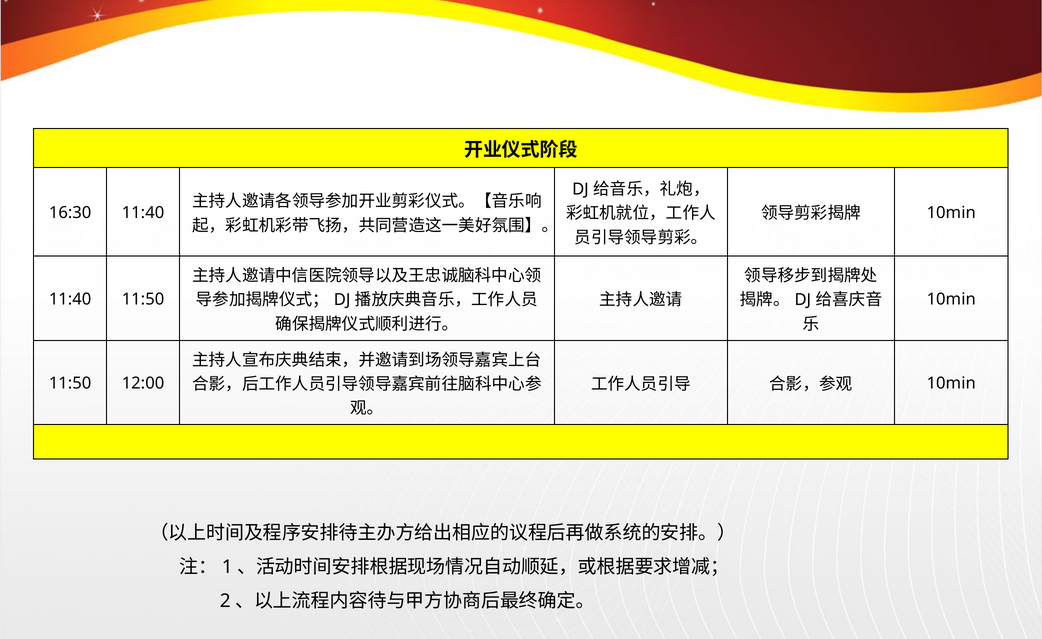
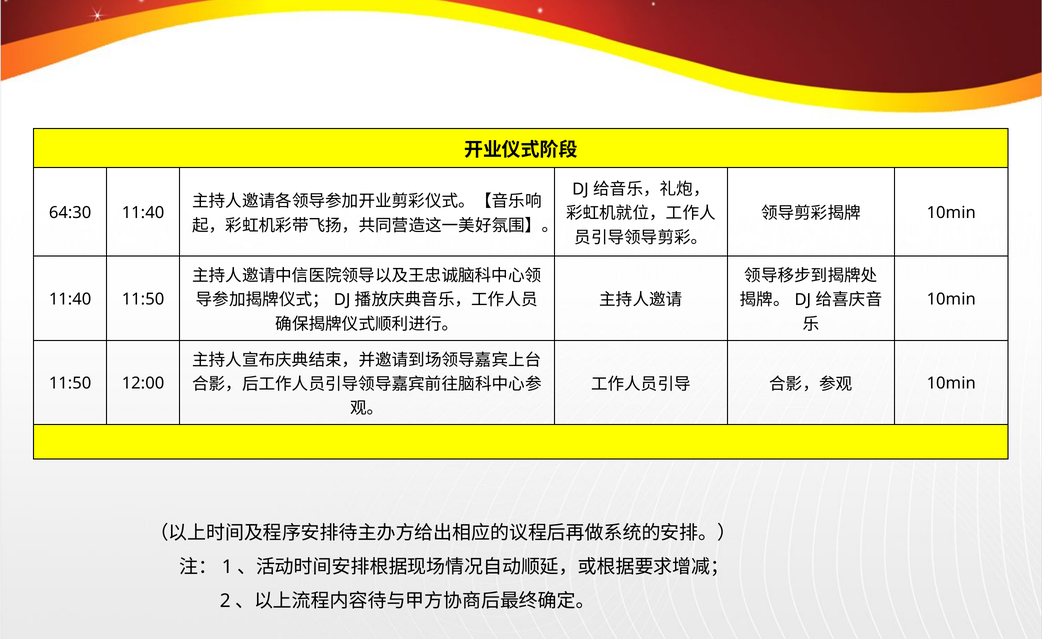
16:30: 16:30 -> 64:30 (70, 213)
